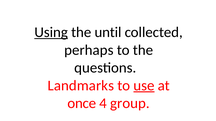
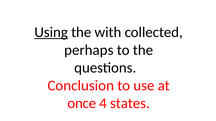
until: until -> with (108, 32)
Landmarks: Landmarks -> Conclusion (81, 86)
use underline: present -> none (144, 86)
group: group -> states (130, 104)
